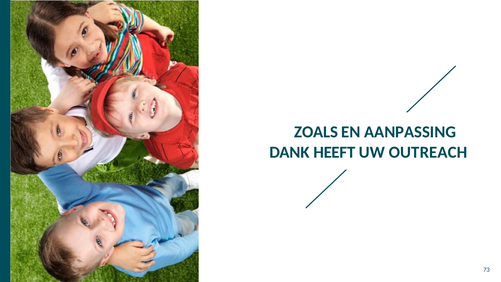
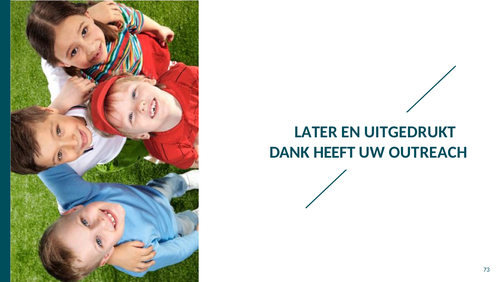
ZOALS: ZOALS -> LATER (316, 132)
AANPASSING: AANPASSING -> UITGEDRUKT (410, 132)
